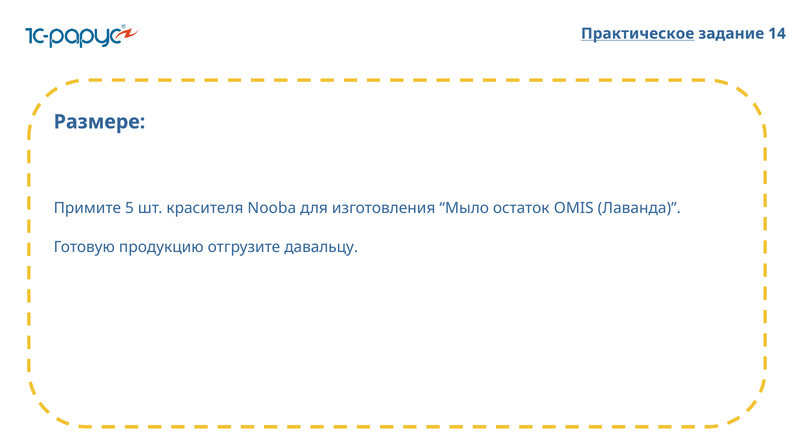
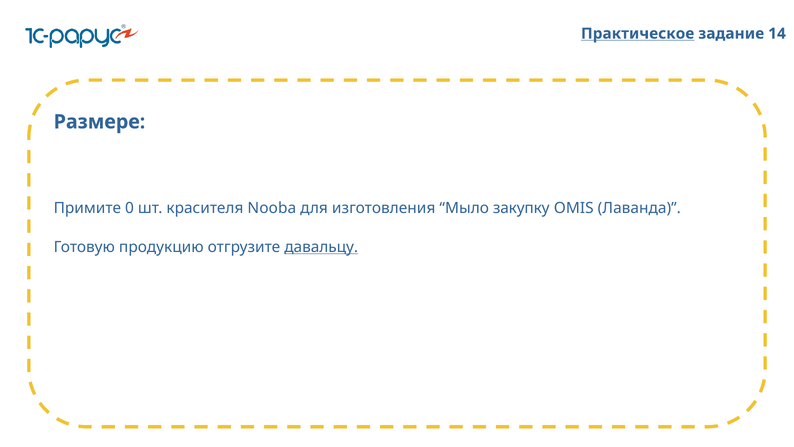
5: 5 -> 0 (129, 208)
остаток: остаток -> закупку (521, 208)
давальцу underline: none -> present (321, 247)
